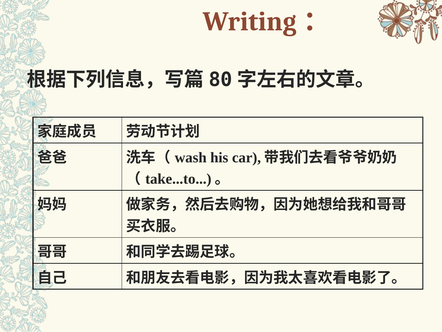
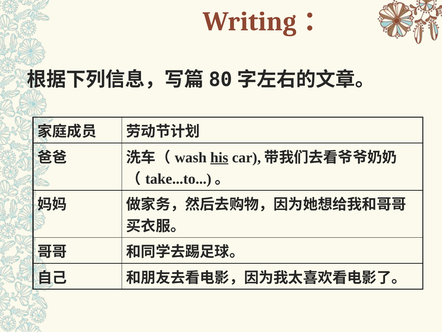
his underline: none -> present (219, 157)
